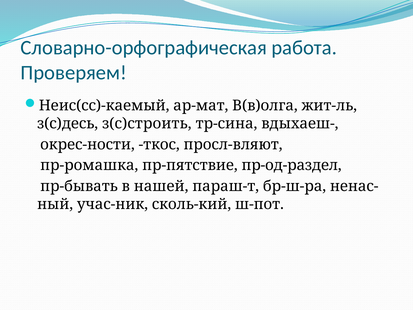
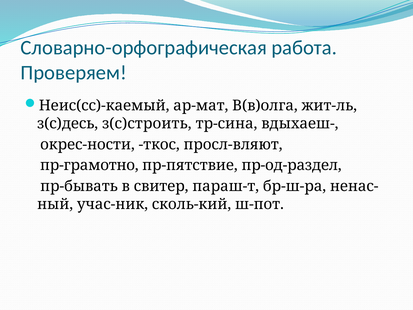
пр-ромашка: пр-ромашка -> пр-грамотно (89, 165)
нашей: нашей -> свитер (161, 186)
